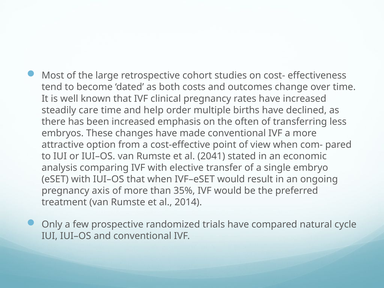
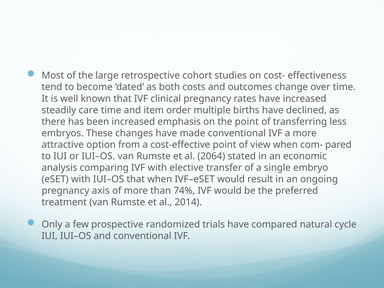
help: help -> item (154, 110)
the often: often -> point (247, 122)
2041: 2041 -> 2064 (211, 156)
35%: 35% -> 74% (184, 191)
